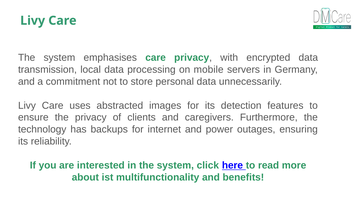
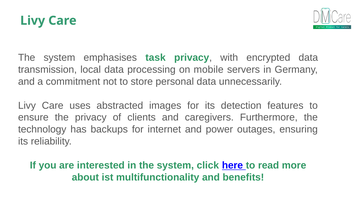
emphasises care: care -> task (156, 58)
